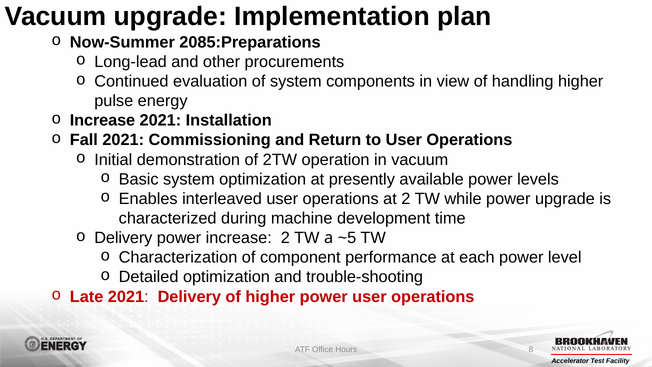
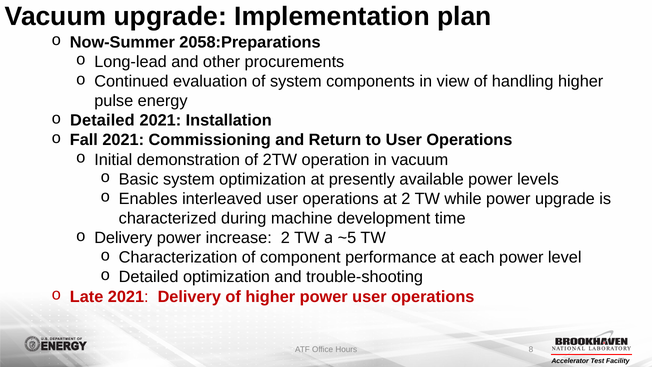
2085:Preparations: 2085:Preparations -> 2058:Preparations (250, 42)
Increase: Increase -> Detailed (102, 120)
